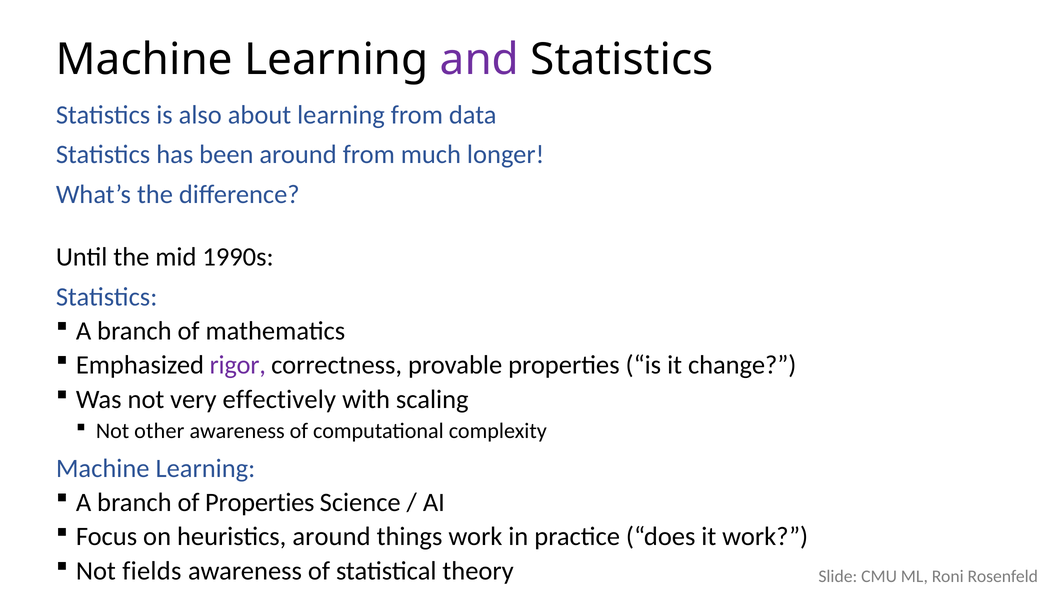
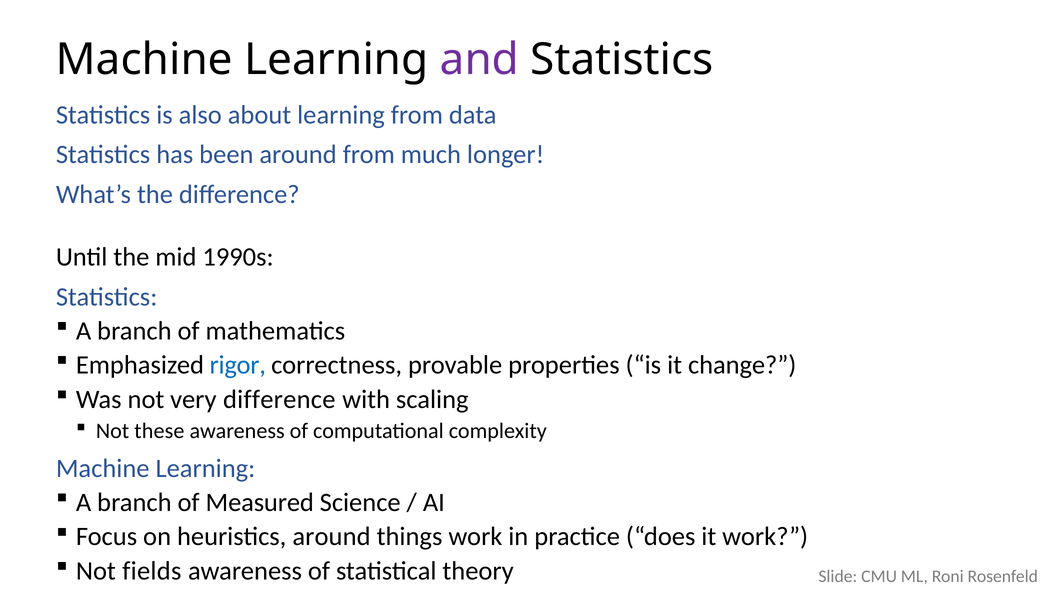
rigor colour: purple -> blue (238, 365)
very effectively: effectively -> difference (279, 399)
other: other -> these (159, 431)
of Properties: Properties -> Measured (260, 502)
